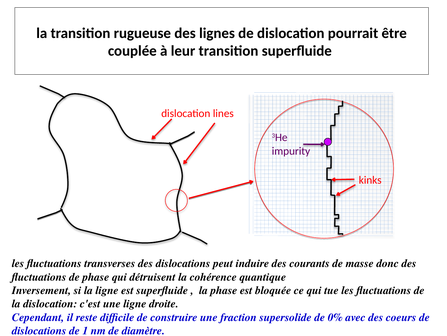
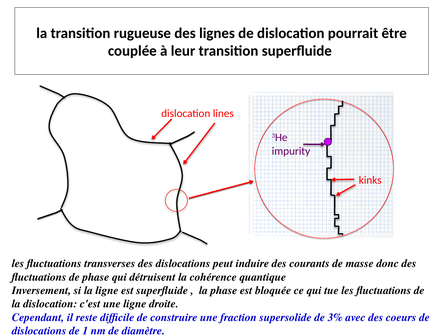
0%: 0% -> 3% (335, 317)
